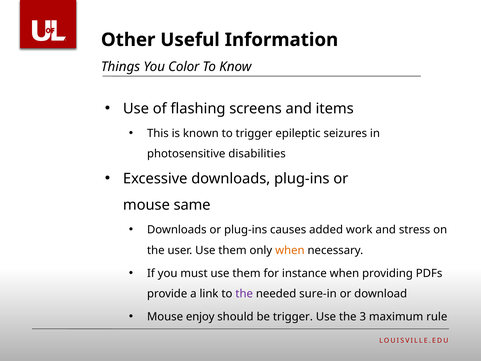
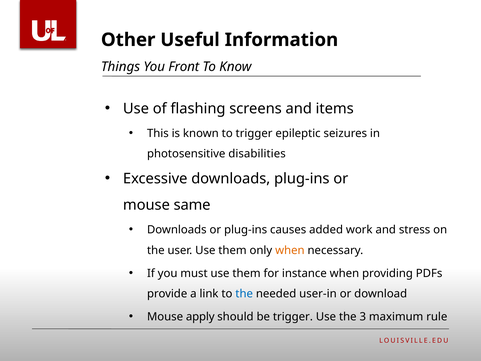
Color: Color -> Front (184, 67)
the colour: purple -> blue (244, 294)
sure-in: sure-in -> user-in (318, 294)
enjoy: enjoy -> apply (200, 317)
